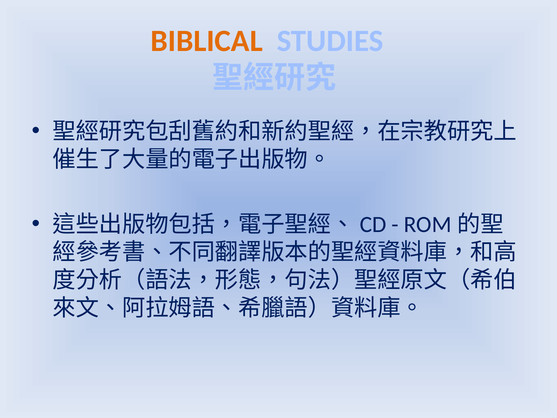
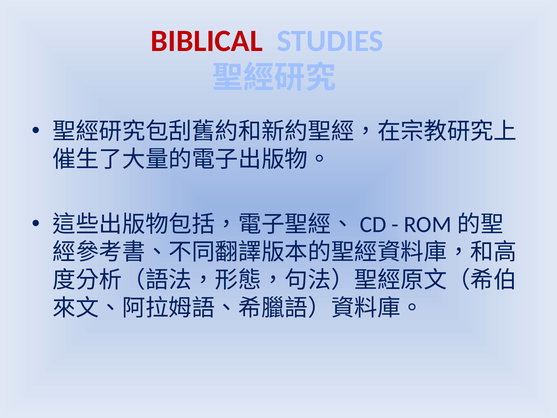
BIBLICAL colour: orange -> red (207, 41)
